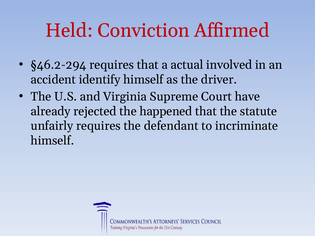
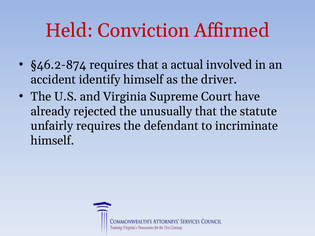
§46.2-294: §46.2-294 -> §46.2-874 (59, 65)
happened: happened -> unusually (166, 111)
